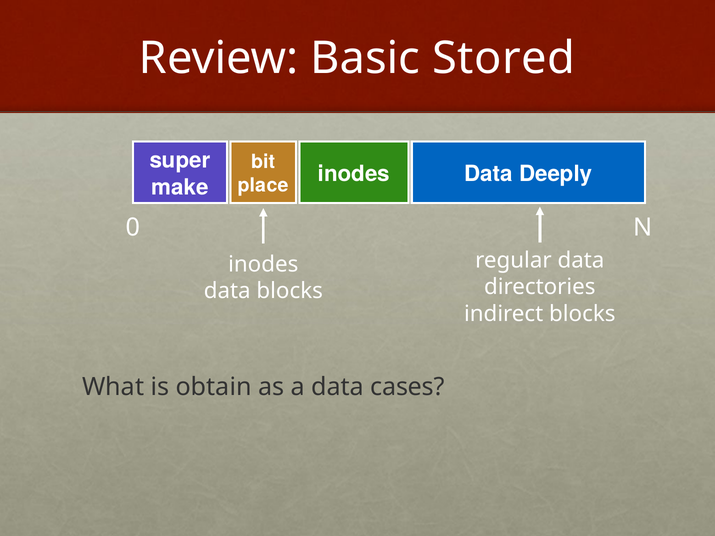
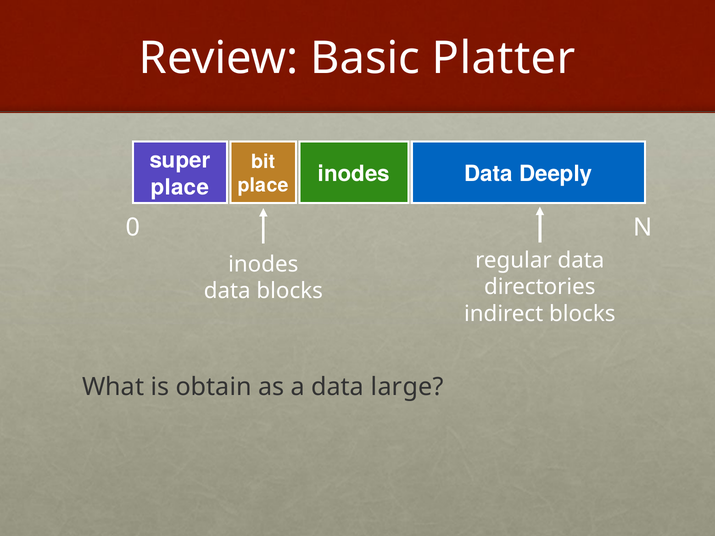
Stored: Stored -> Platter (504, 58)
make: make -> place (180, 187)
cases: cases -> large (407, 387)
